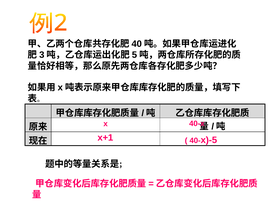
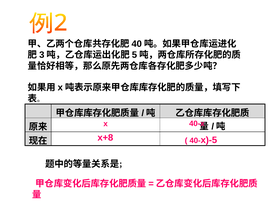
x+1: x+1 -> x+8 (105, 138)
